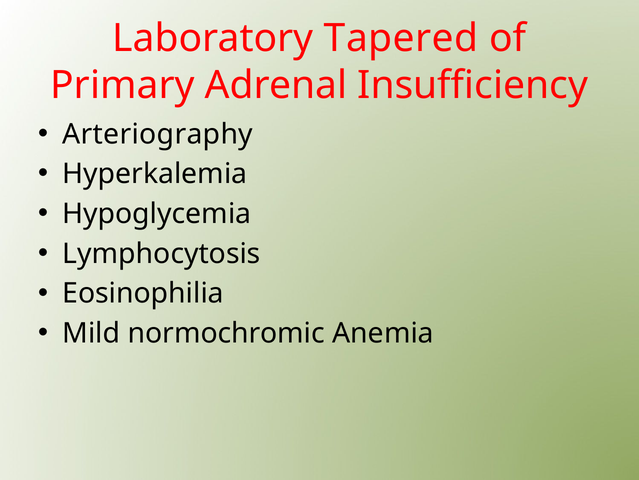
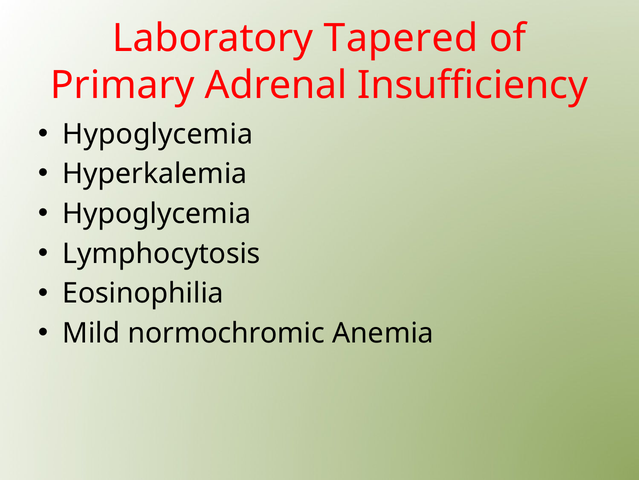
Arteriography: Arteriography -> Hypoglycemia (158, 134)
